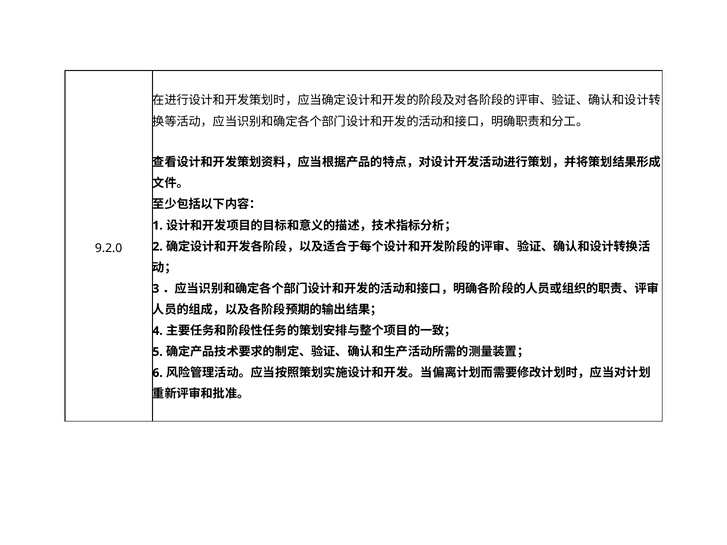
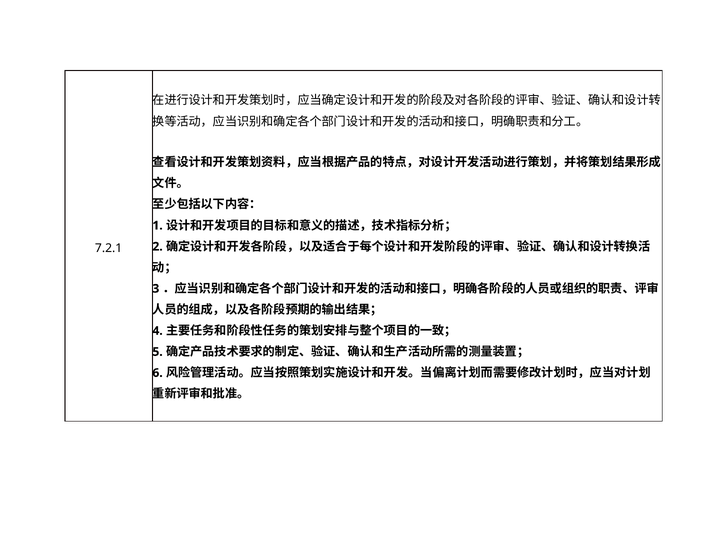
9.2.0: 9.2.0 -> 7.2.1 (109, 248)
